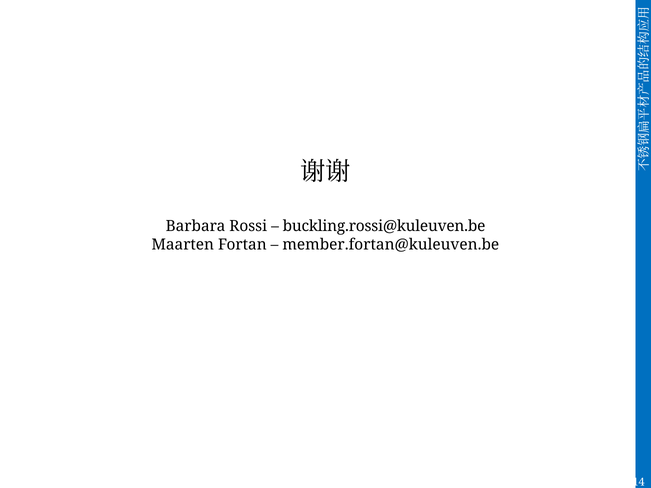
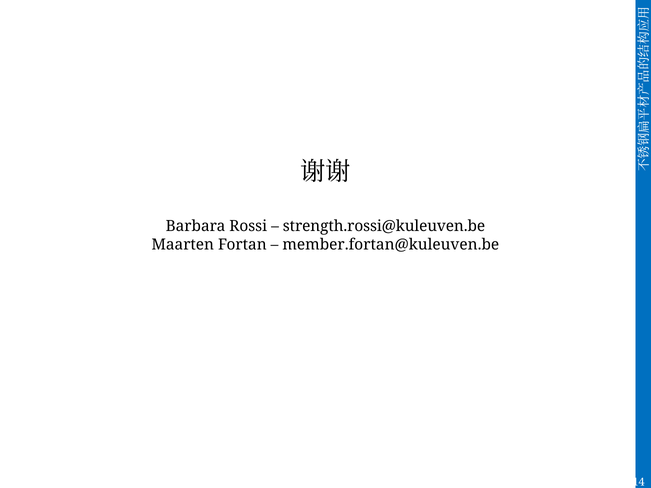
buckling.rossi@kuleuven.be: buckling.rossi@kuleuven.be -> strength.rossi@kuleuven.be (384, 226)
